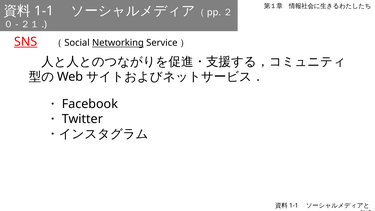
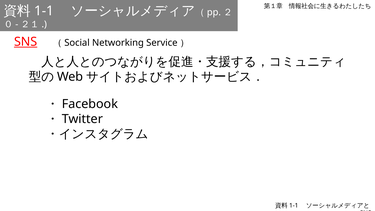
Networking underline: present -> none (118, 43)
